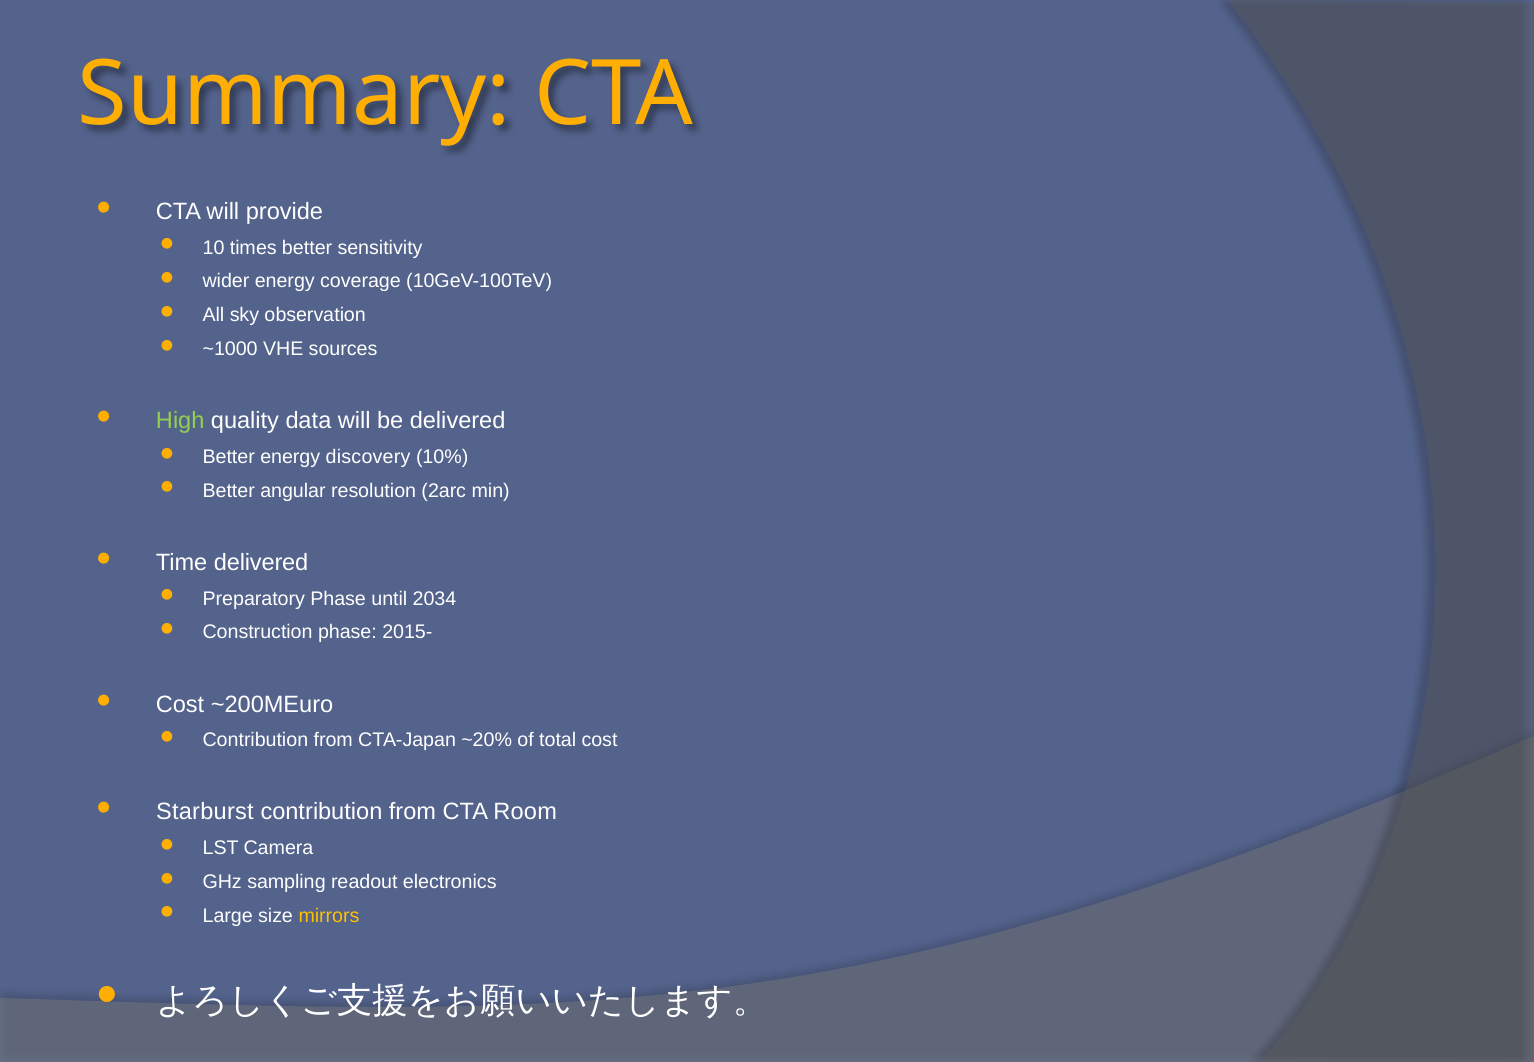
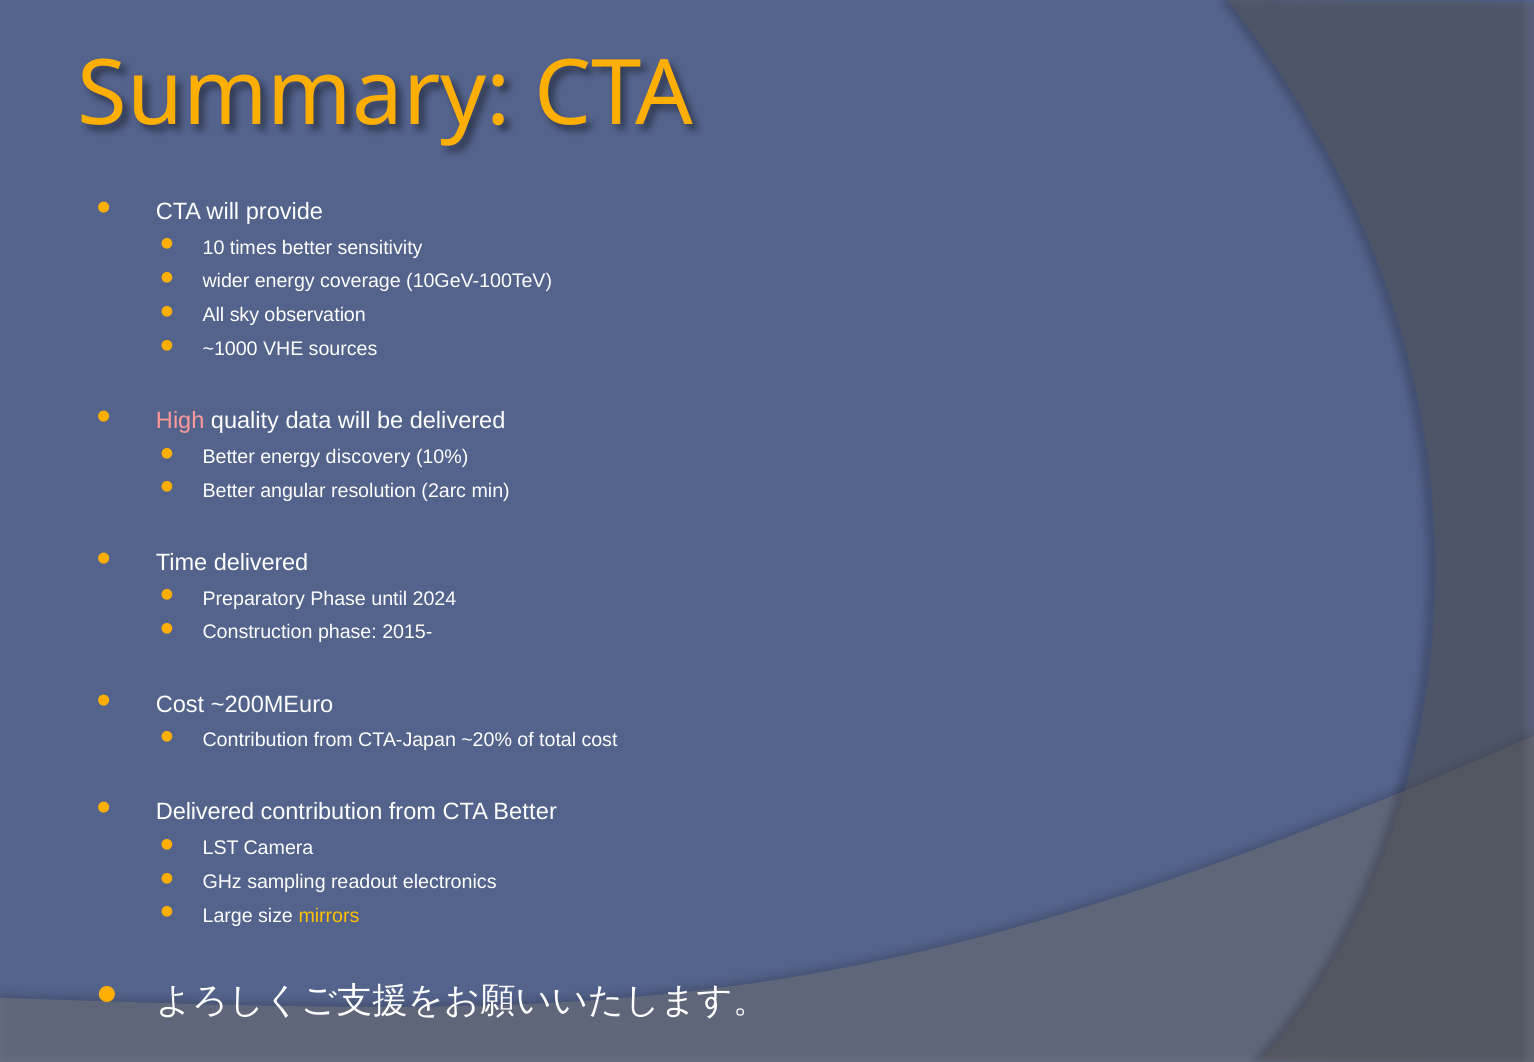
High colour: light green -> pink (180, 421)
2034: 2034 -> 2024 (434, 599)
Starburst: Starburst -> Delivered (205, 812)
CTA Room: Room -> Better (525, 812)
